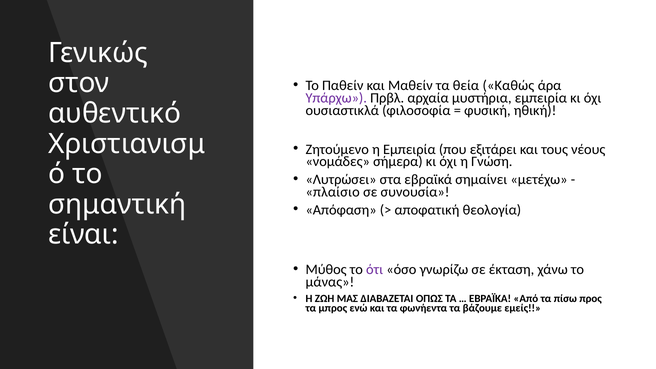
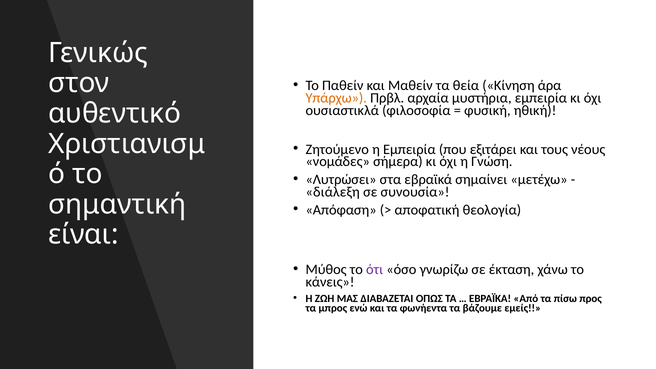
Καθώς: Καθώς -> Κίνηση (509, 86)
Υπάρχω colour: purple -> orange (336, 98)
πλαίσιο: πλαίσιο -> διάλεξη (333, 192)
μάνας: μάνας -> κάνεις (330, 282)
